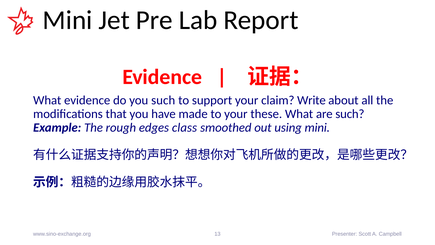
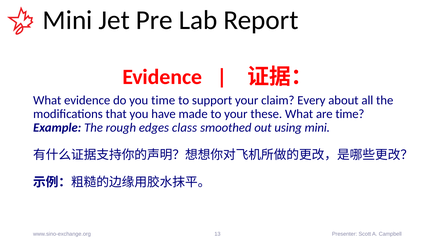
you such: such -> time (163, 100)
Write: Write -> Every (311, 100)
are such: such -> time (350, 114)
